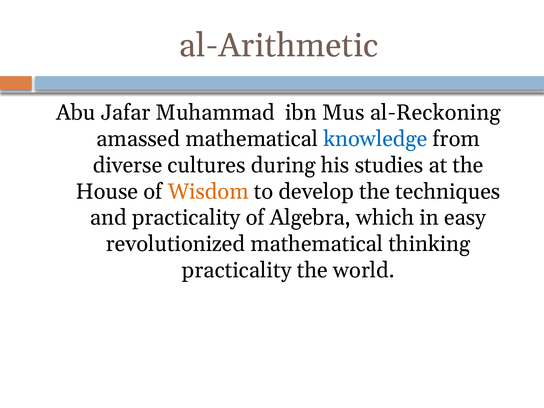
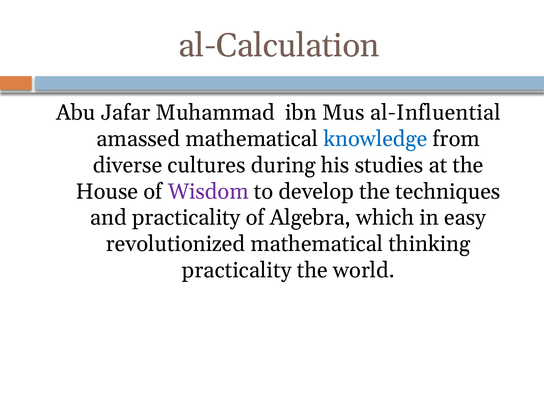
al-Arithmetic: al-Arithmetic -> al-Calculation (279, 45)
al-Reckoning: al-Reckoning -> al-Influential (435, 113)
Wisdom colour: orange -> purple (208, 191)
